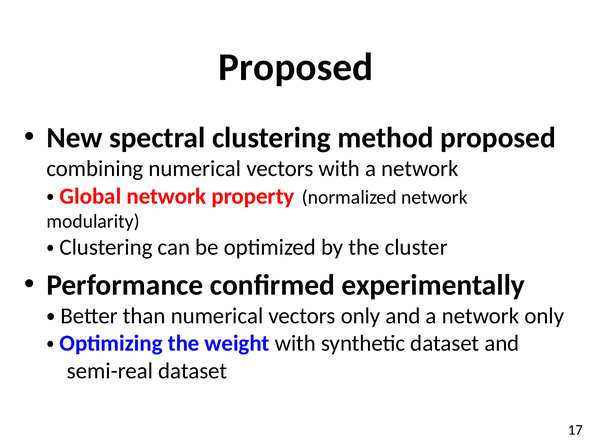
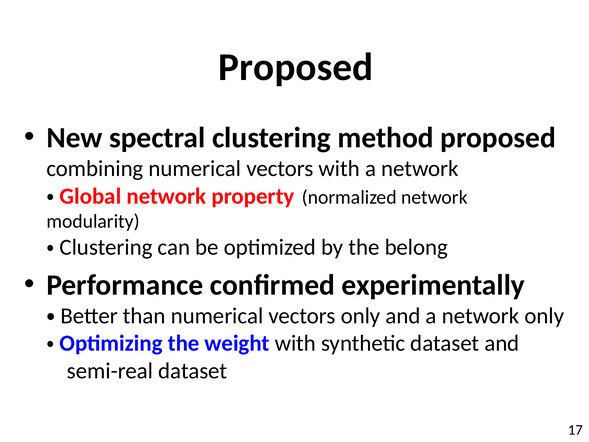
cluster: cluster -> belong (416, 247)
